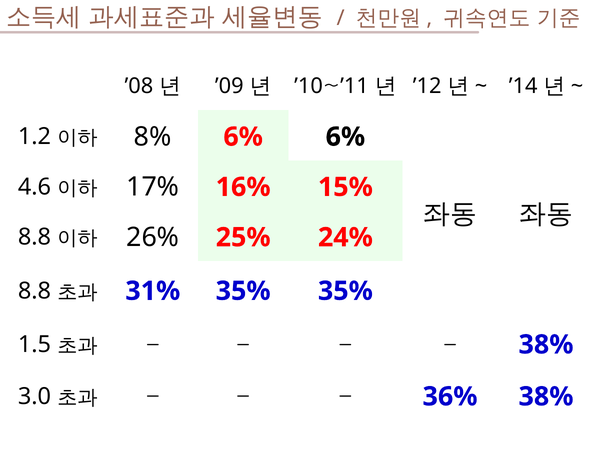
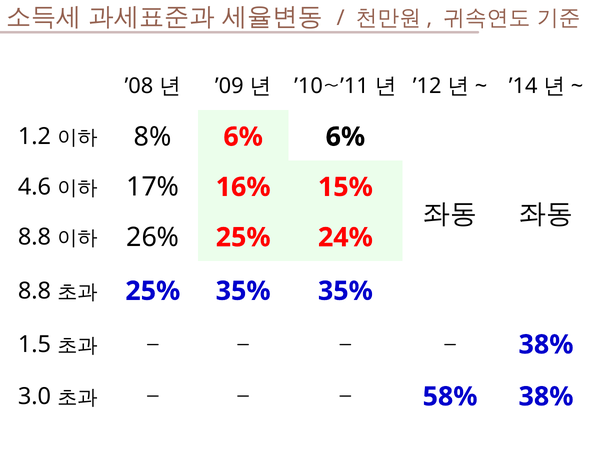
31%: 31% -> 25% (153, 291)
36%: 36% -> 58% (450, 397)
